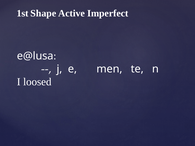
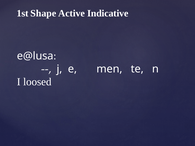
Imperfect: Imperfect -> Indicative (108, 13)
